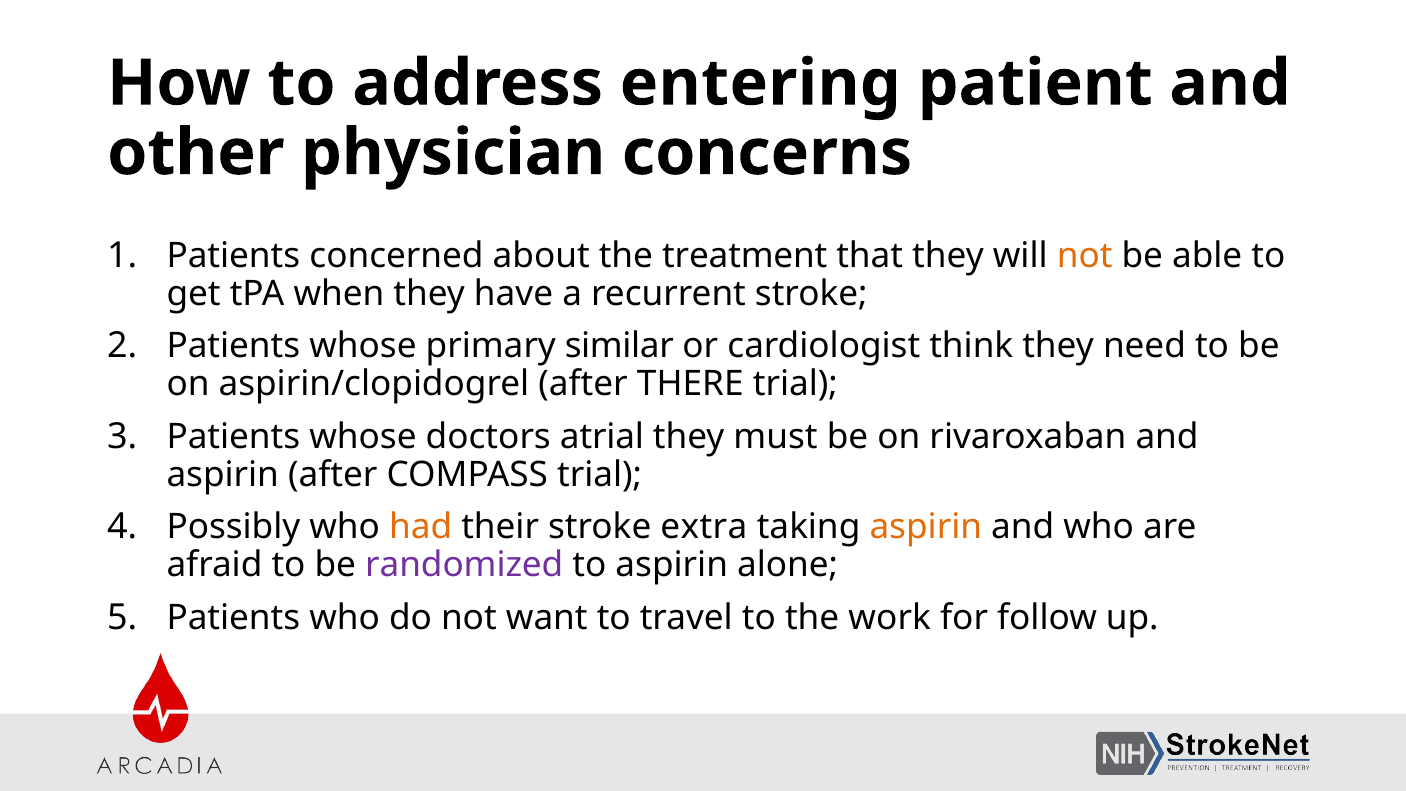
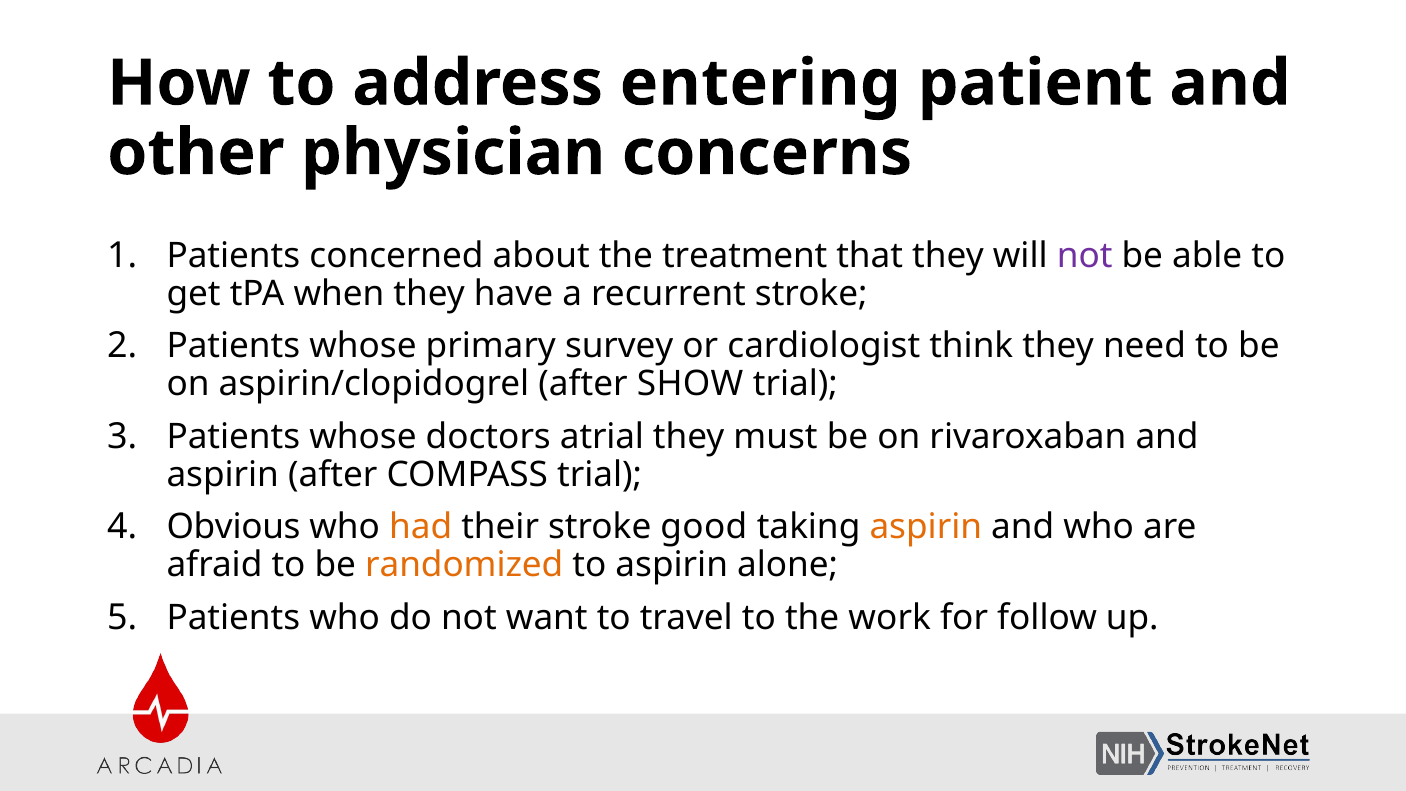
not colour: orange -> purple (1085, 256)
similar: similar -> survey (619, 346)
THERE: THERE -> SHOW (690, 384)
Possibly: Possibly -> Obvious (234, 527)
extra: extra -> good (704, 527)
randomized colour: purple -> orange (464, 565)
